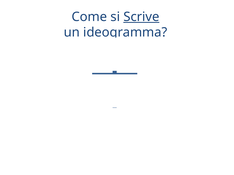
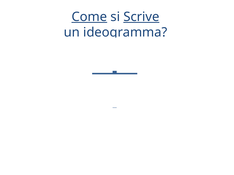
Come underline: none -> present (89, 17)
